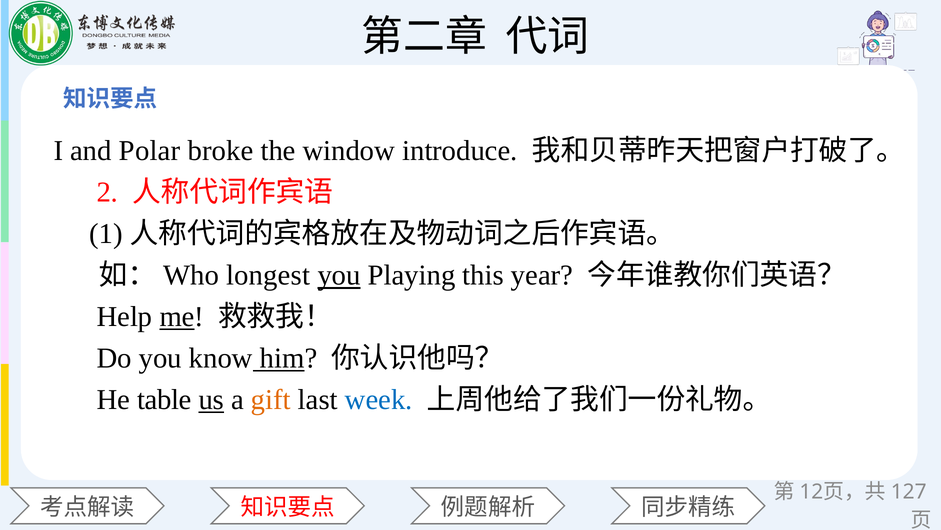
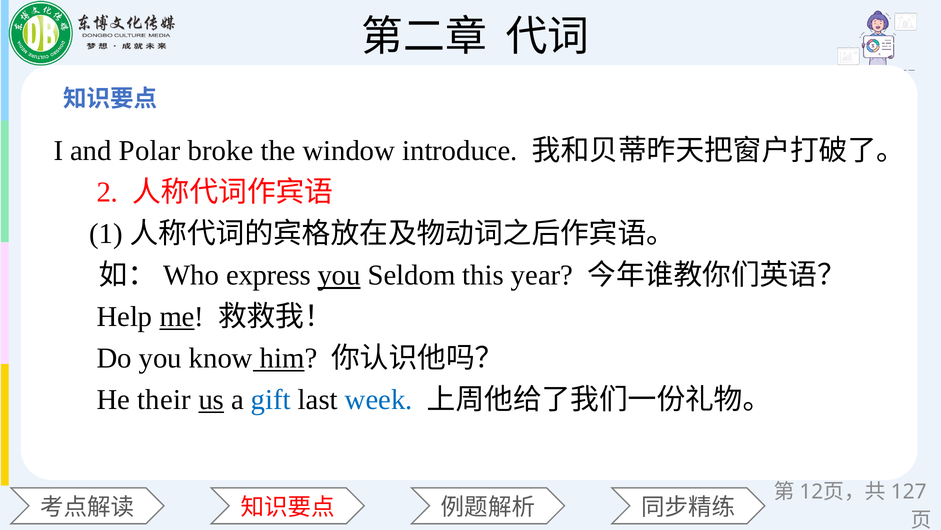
longest: longest -> express (268, 275)
Playing: Playing -> Seldom (412, 275)
table: table -> their (164, 399)
gift colour: orange -> blue (271, 399)
